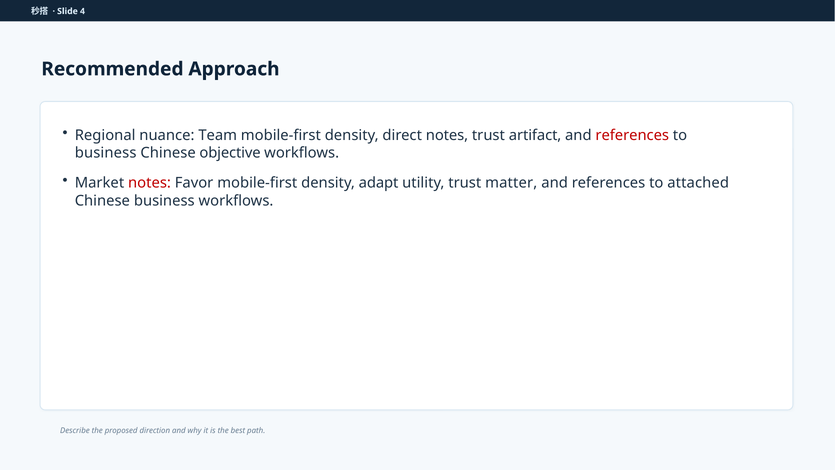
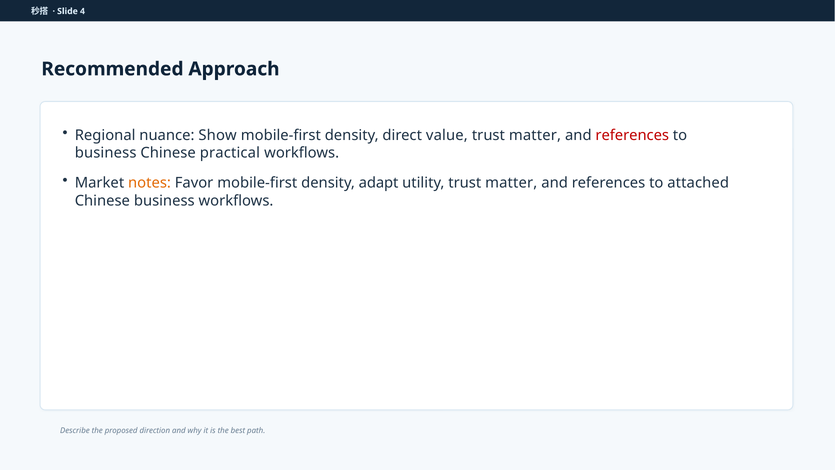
Team: Team -> Show (218, 135)
direct notes: notes -> value (447, 135)
artifact: artifact -> matter (535, 135)
objective: objective -> practical (230, 153)
notes colour: red -> orange (150, 183)
